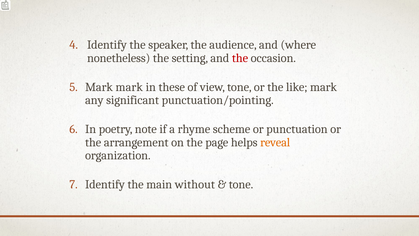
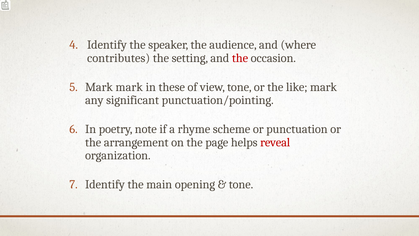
nonetheless: nonetheless -> contributes (119, 58)
reveal colour: orange -> red (275, 142)
without: without -> opening (195, 184)
